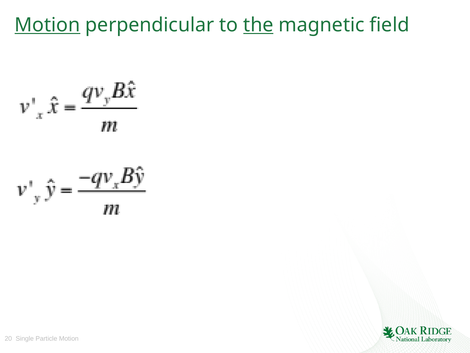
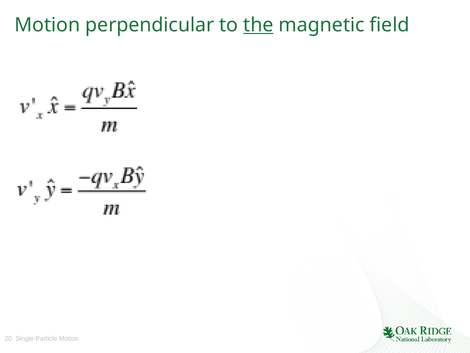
Motion underline: present -> none (47, 25)
